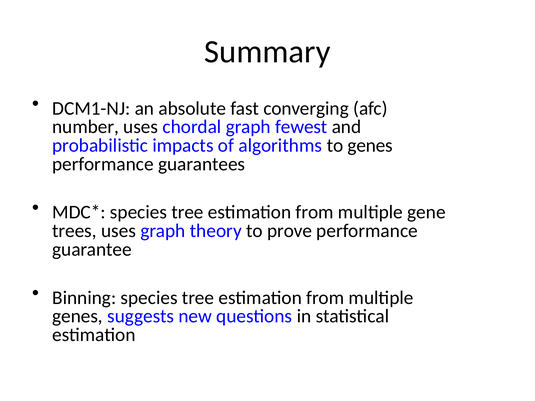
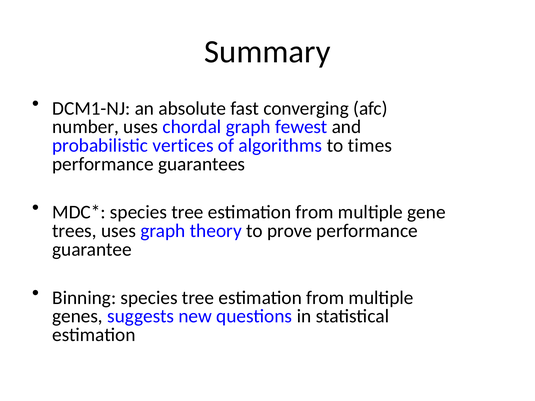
impacts: impacts -> vertices (183, 146)
to genes: genes -> times (370, 146)
